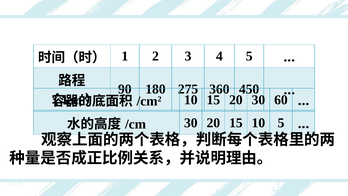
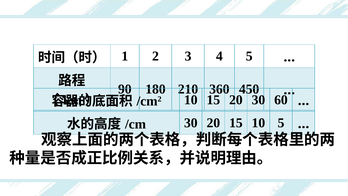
275: 275 -> 210 (188, 89)
